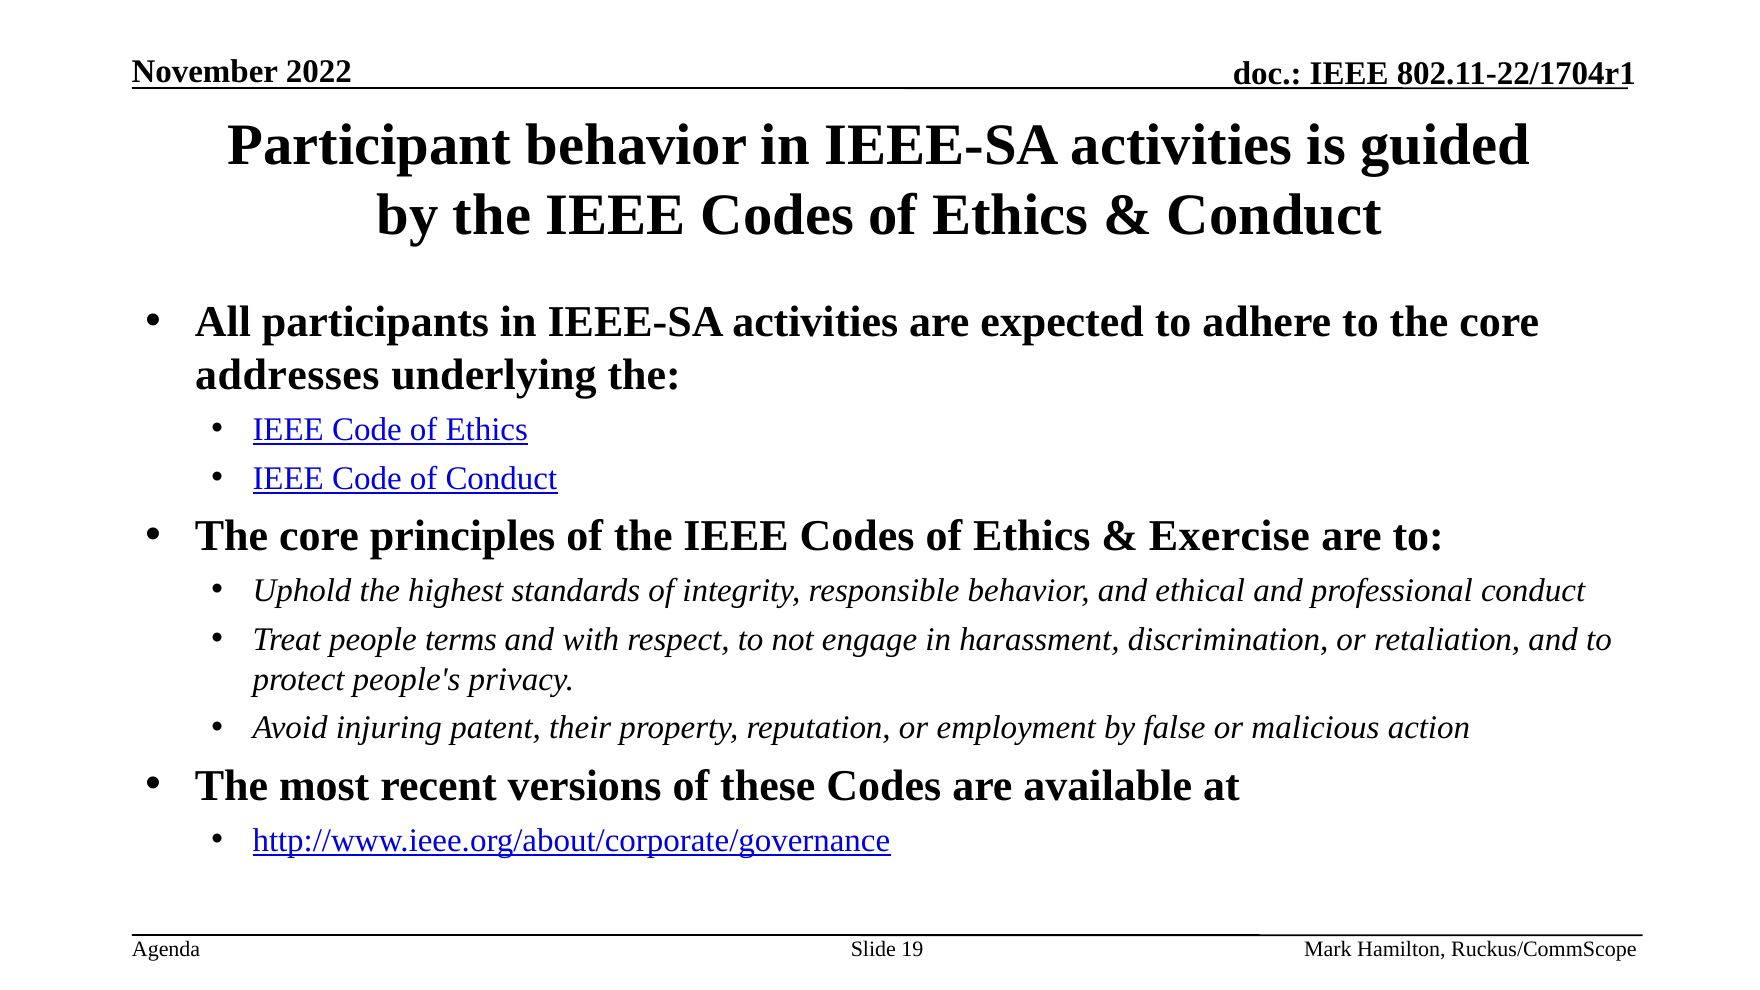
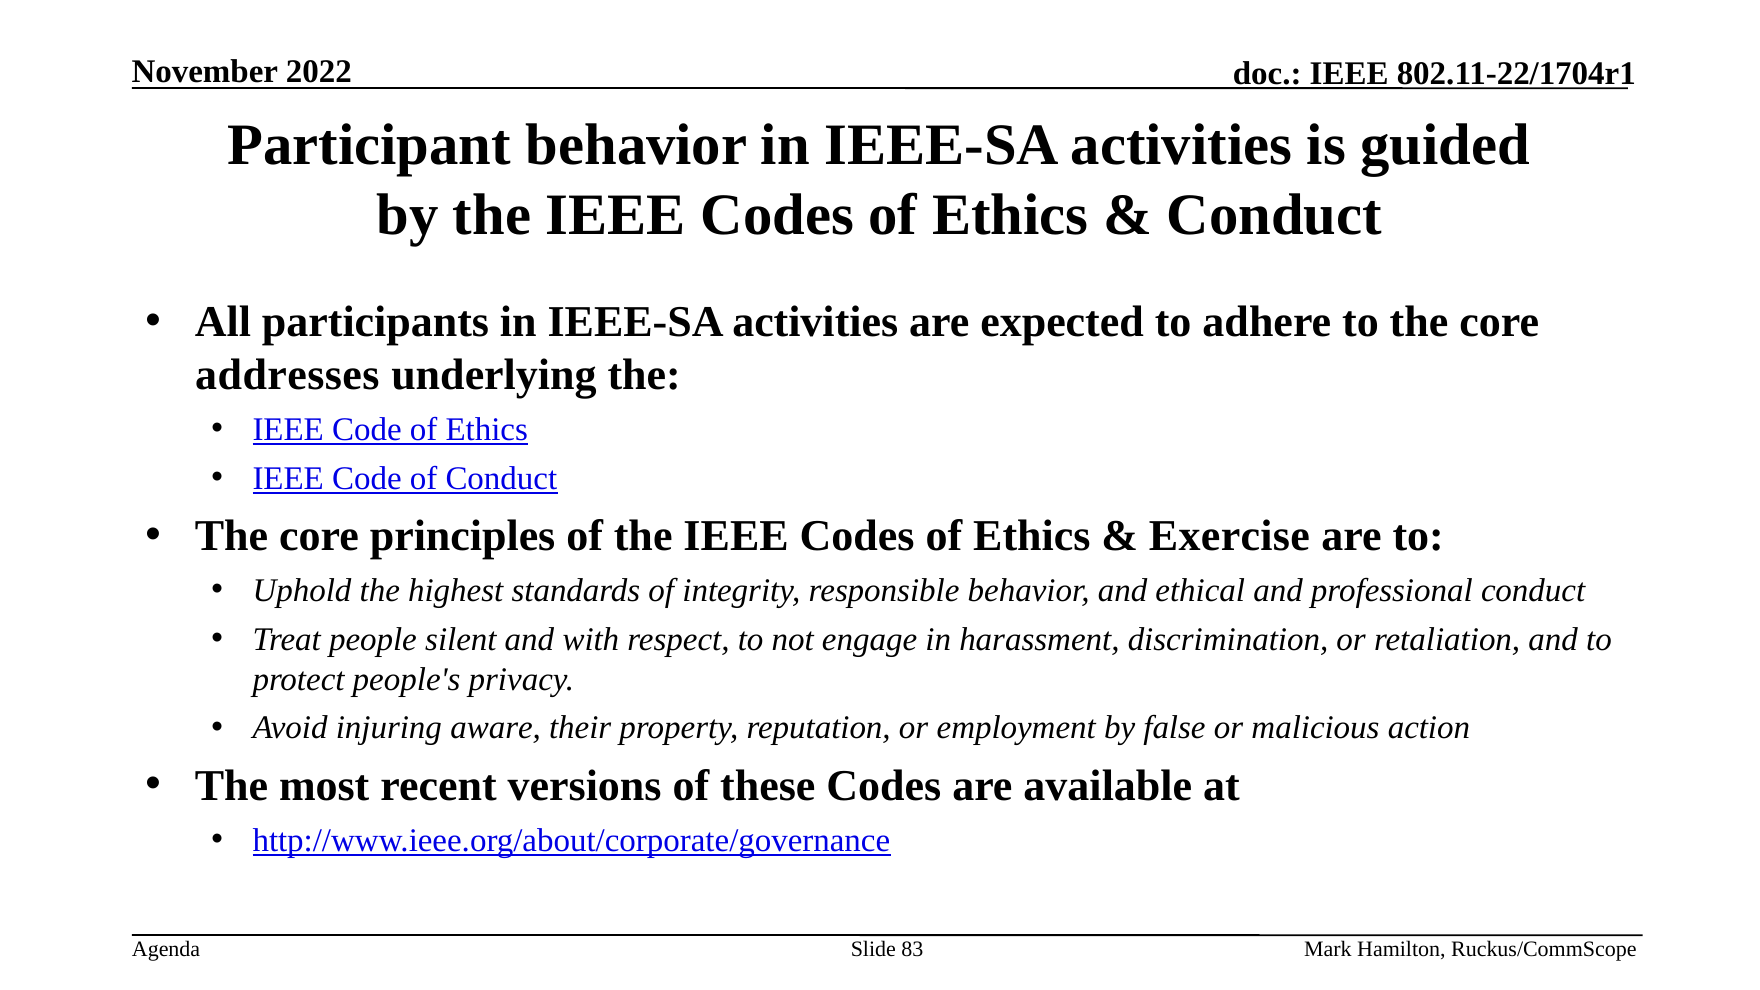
terms: terms -> silent (461, 640)
patent: patent -> aware (496, 728)
19: 19 -> 83 (912, 949)
